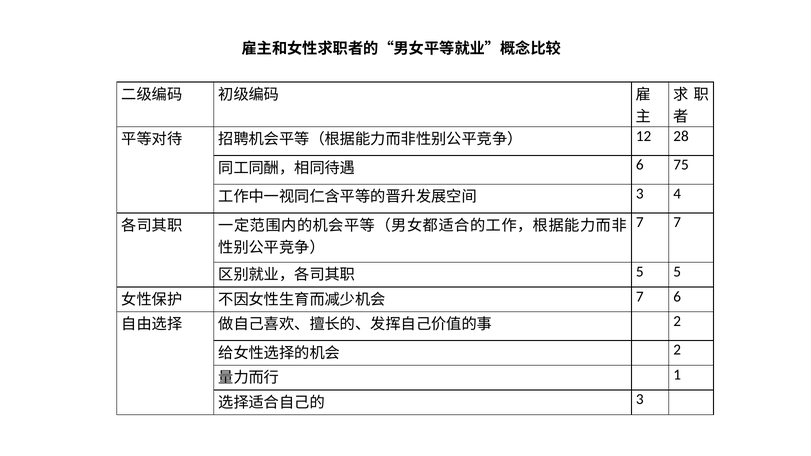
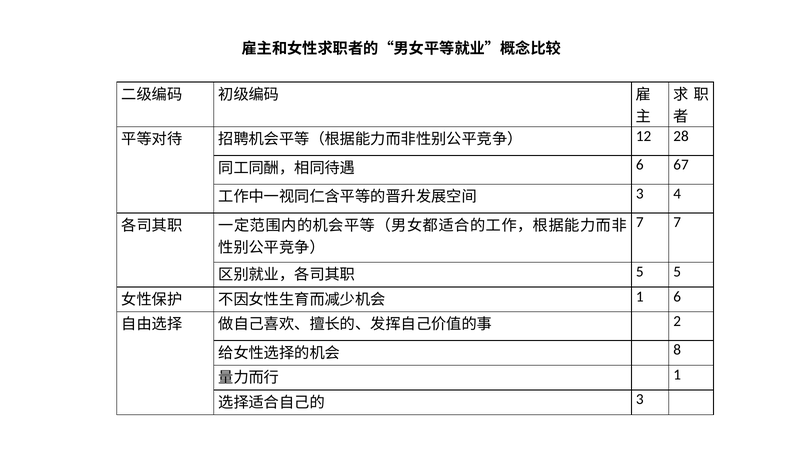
75: 75 -> 67 (681, 165)
7: 7 -> 1 (640, 297)
2: 2 -> 8 (677, 350)
